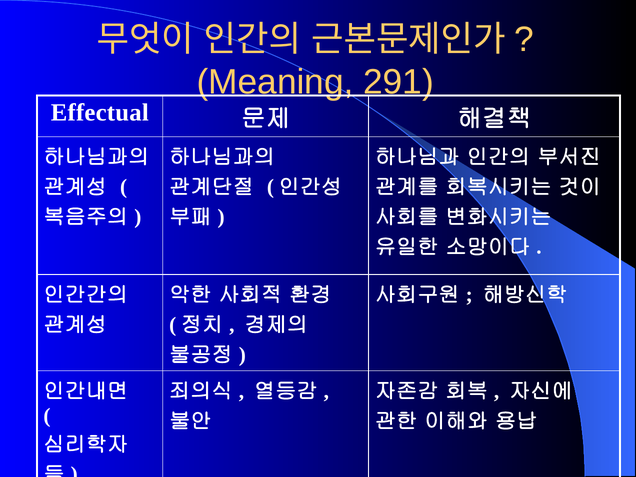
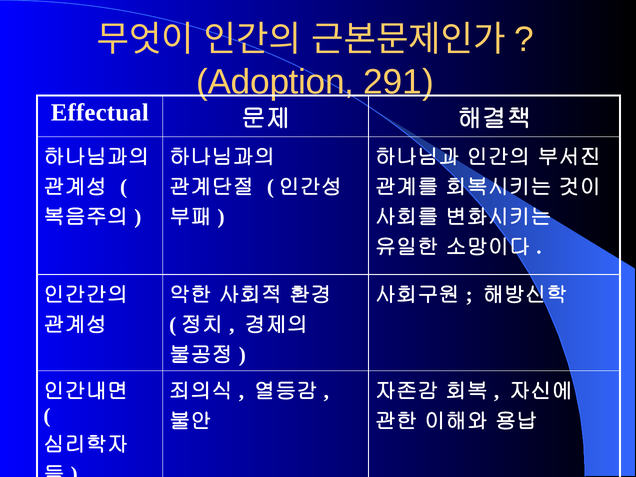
Meaning: Meaning -> Adoption (275, 82)
